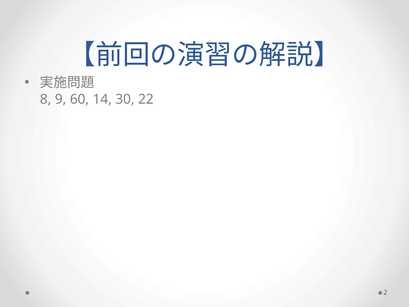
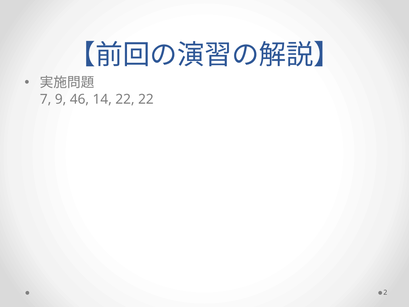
8: 8 -> 7 (46, 99)
60: 60 -> 46 (79, 99)
14 30: 30 -> 22 (125, 99)
